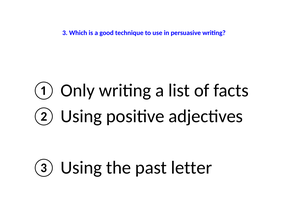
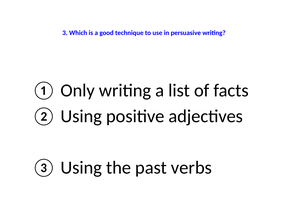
letter: letter -> verbs (191, 168)
